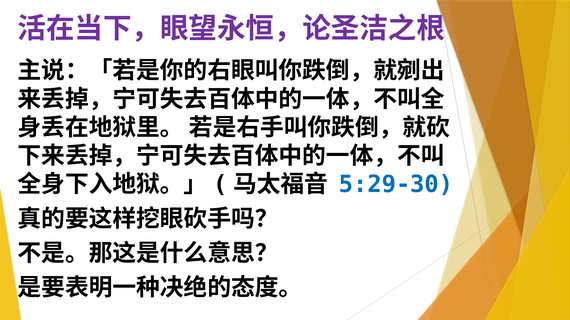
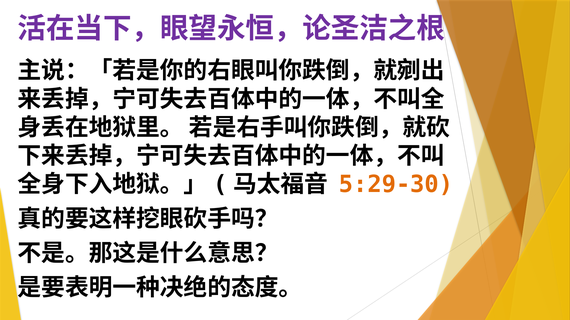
5:29-30 colour: blue -> orange (396, 185)
